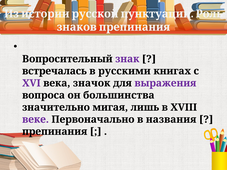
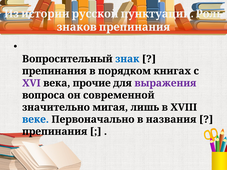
знак colour: purple -> blue (127, 59)
встречалась: встречалась -> препинания (54, 71)
русскими: русскими -> порядком (124, 71)
значок: значок -> прочие (92, 83)
большинства: большинства -> современной (119, 95)
веке colour: purple -> blue (35, 120)
